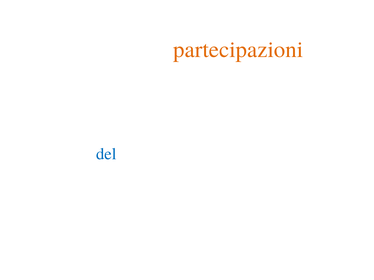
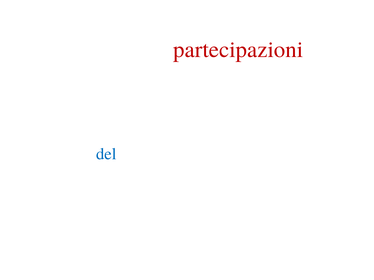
partecipazioni colour: orange -> red (238, 50)
